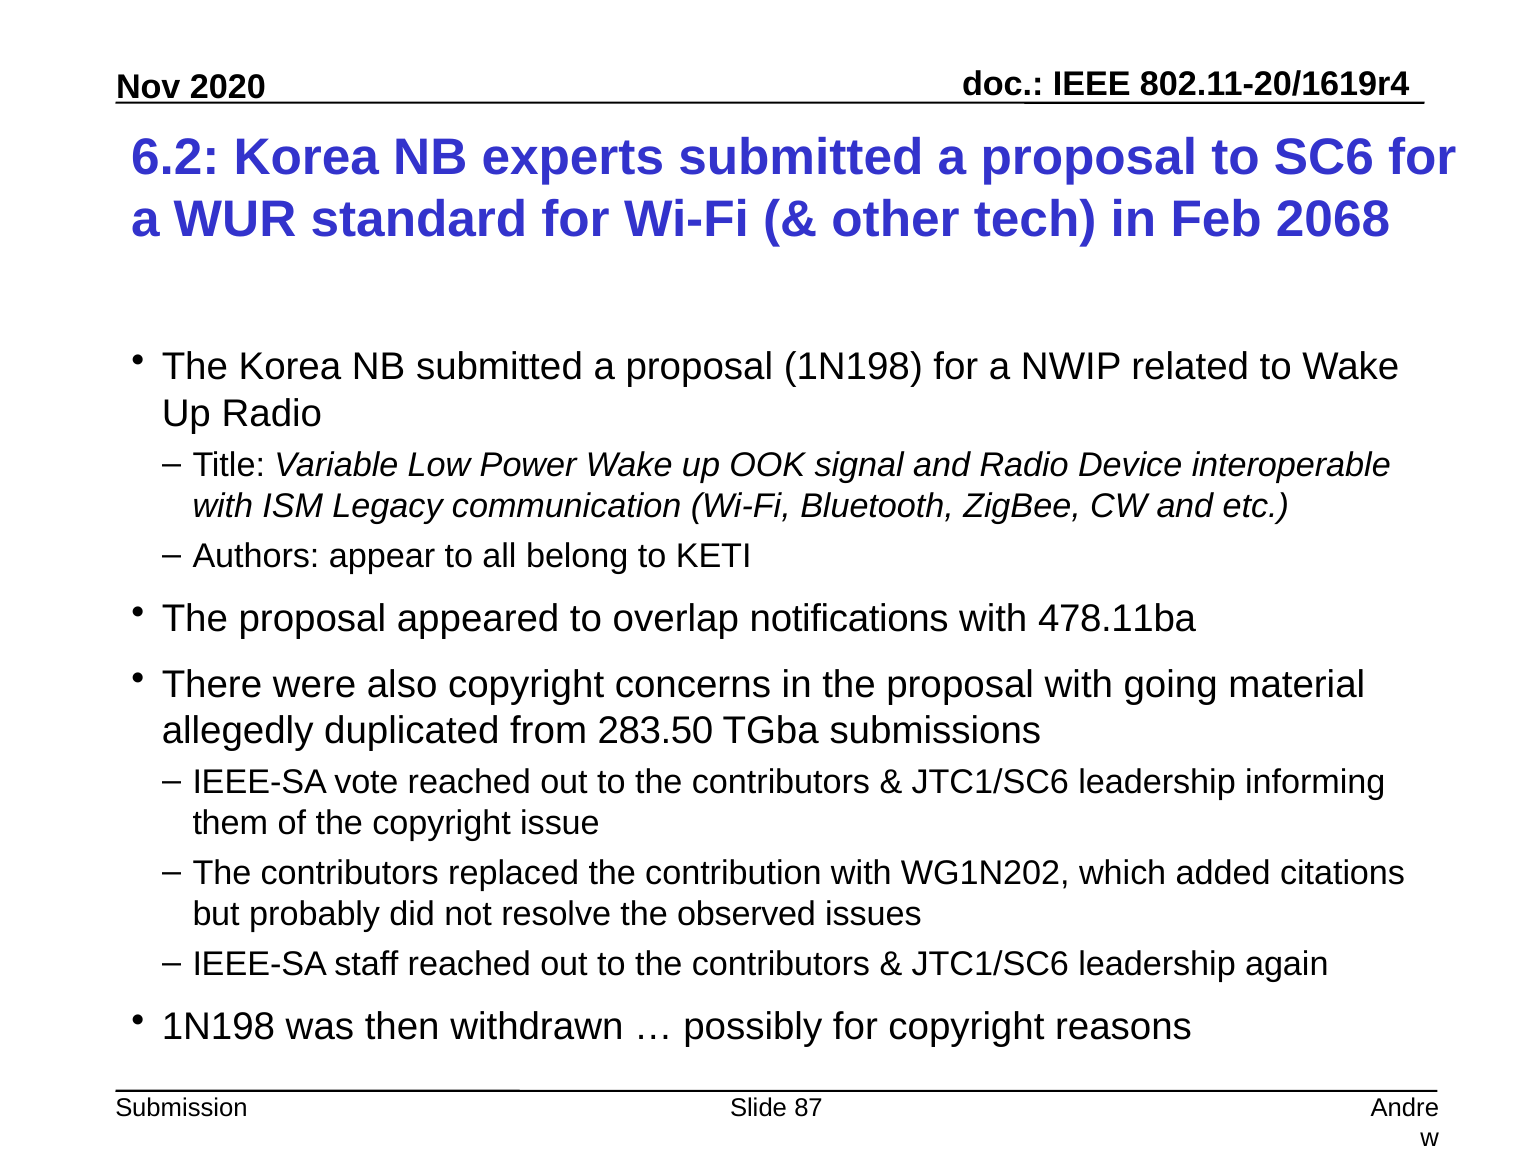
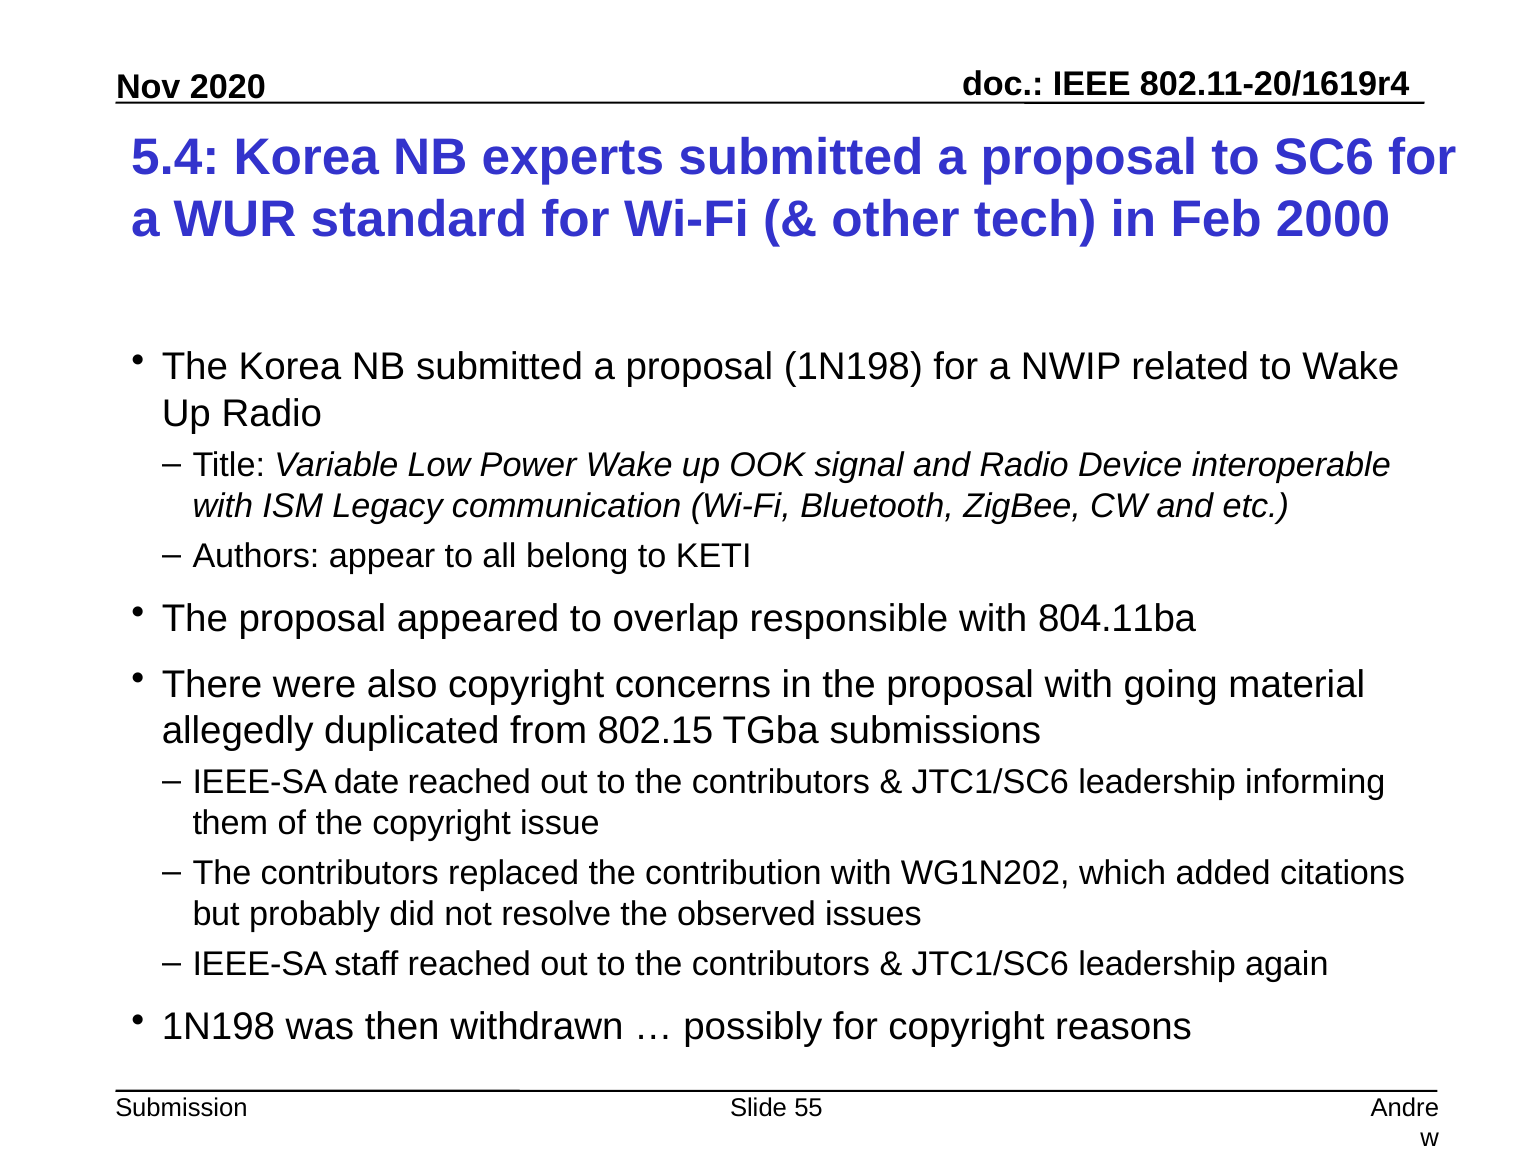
6.2: 6.2 -> 5.4 (175, 158)
2068: 2068 -> 2000 (1333, 219)
notifications: notifications -> responsible (849, 619)
478.11ba: 478.11ba -> 804.11ba (1117, 619)
283.50: 283.50 -> 802.15 (655, 731)
vote: vote -> date (367, 783)
87: 87 -> 55 (808, 1108)
